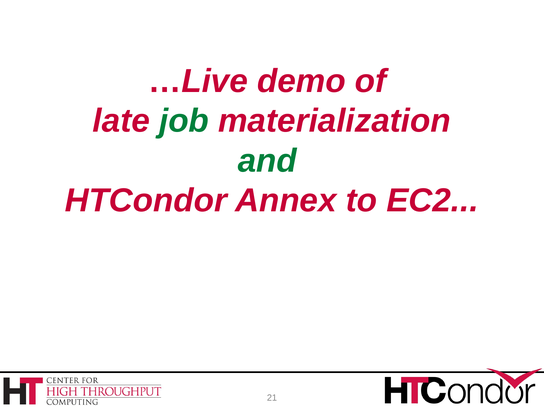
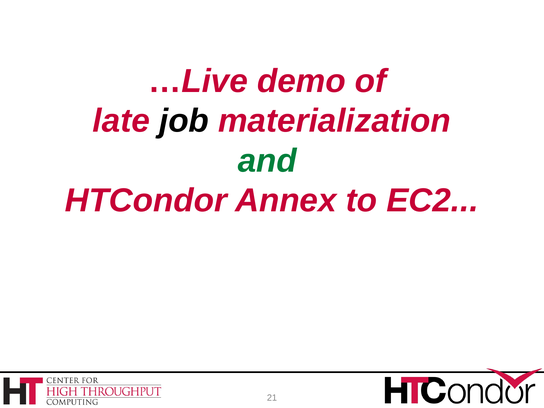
job colour: green -> black (184, 121)
